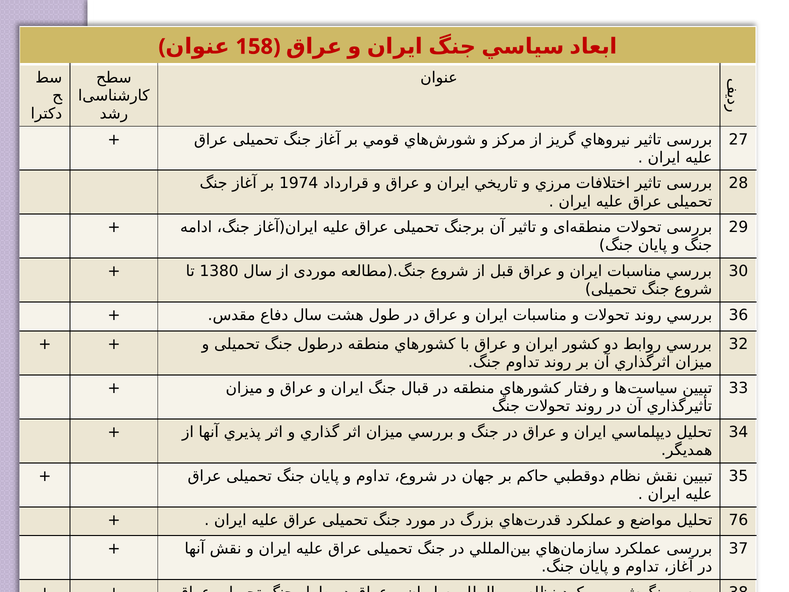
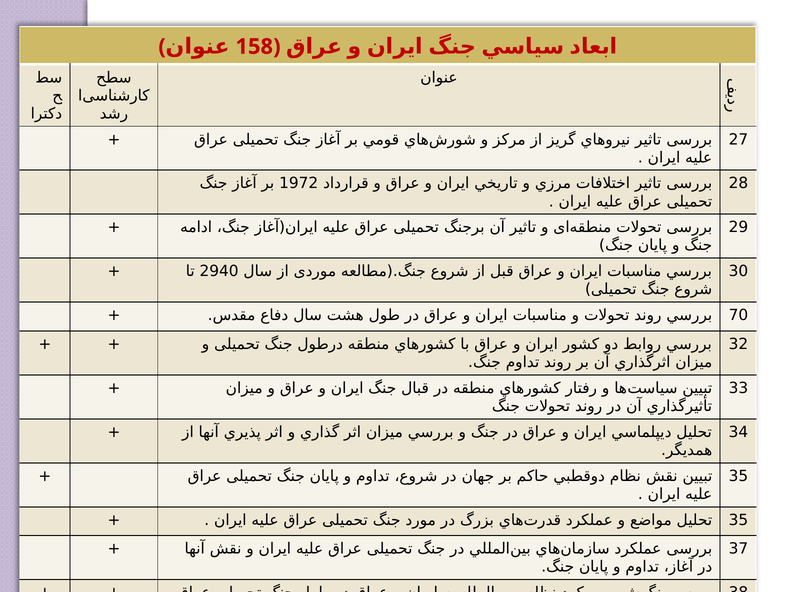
1974: 1974 -> 1972 (299, 183)
1380: 1380 -> 2940 (219, 271)
36: 36 -> 70 (738, 315)
76: 76 -> 35 (738, 520)
